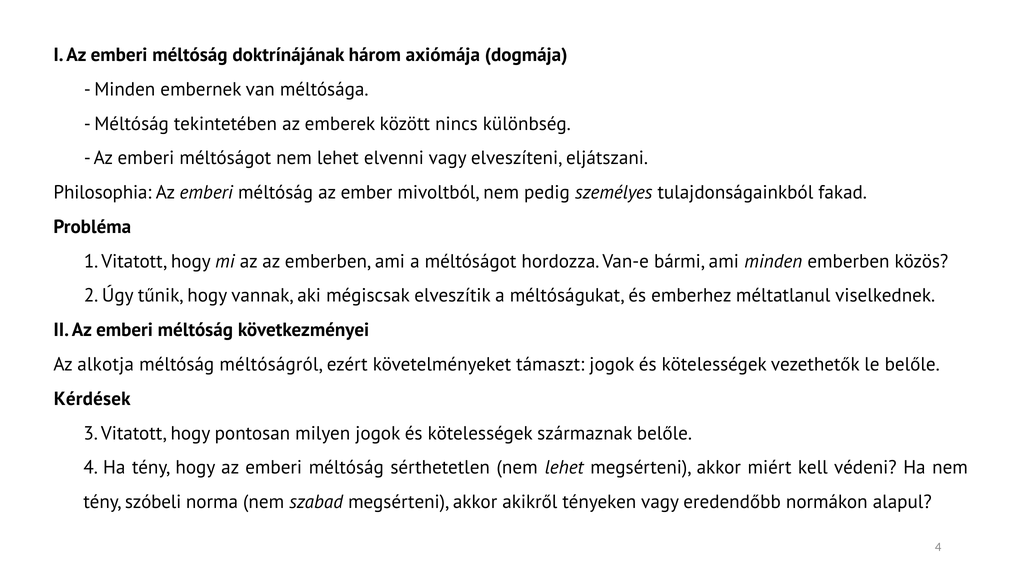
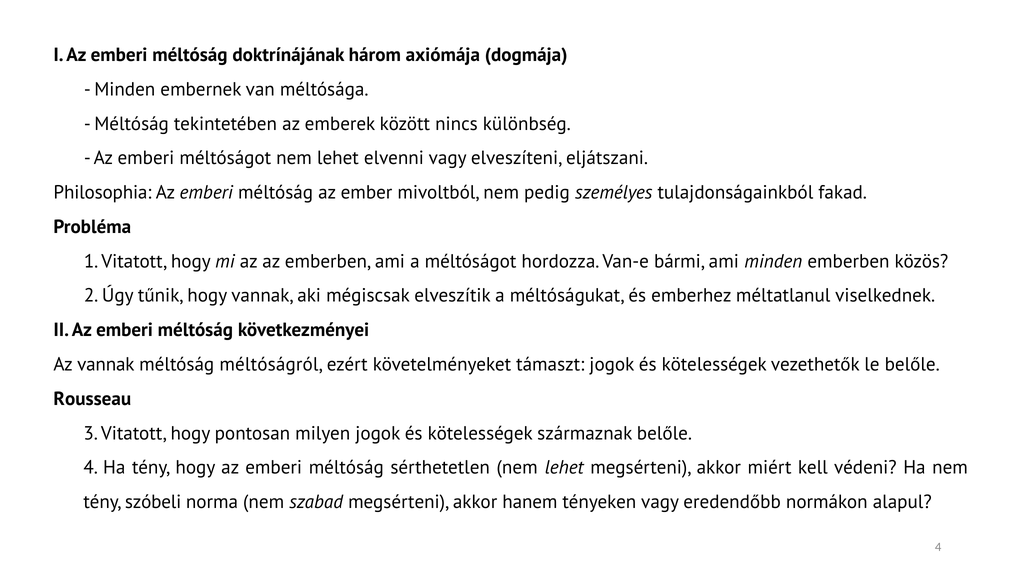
Az alkotja: alkotja -> vannak (106, 365)
Kérdések: Kérdések -> Rousseau (92, 399)
akikről: akikről -> hanem (530, 502)
